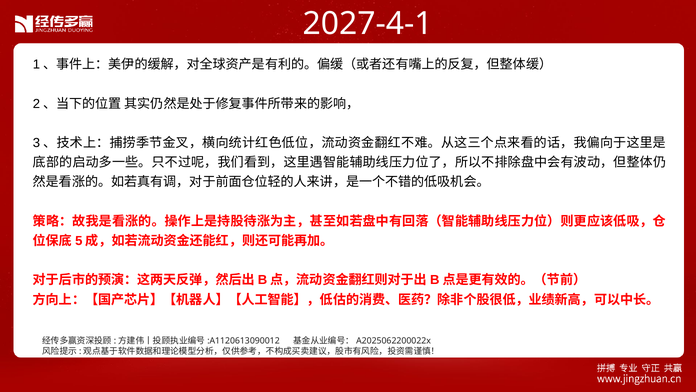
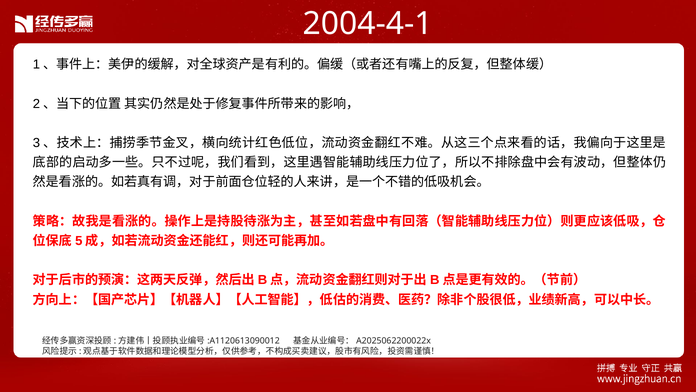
2027-4-1: 2027-4-1 -> 2004-4-1 (368, 24)
